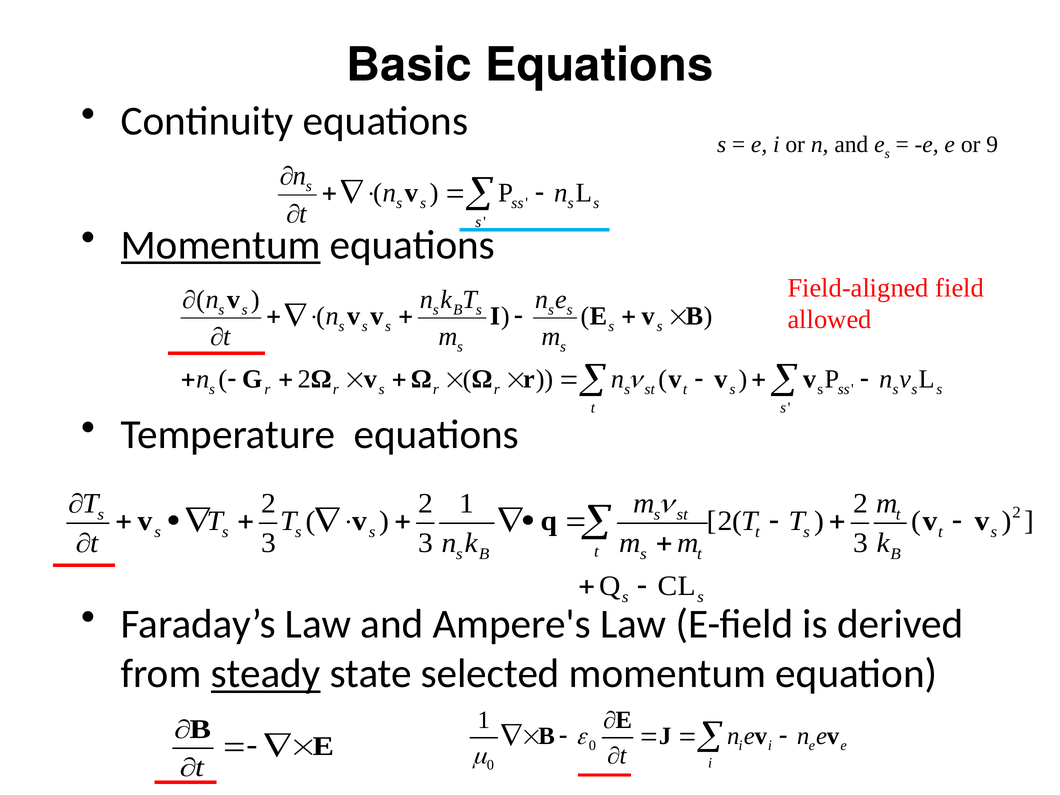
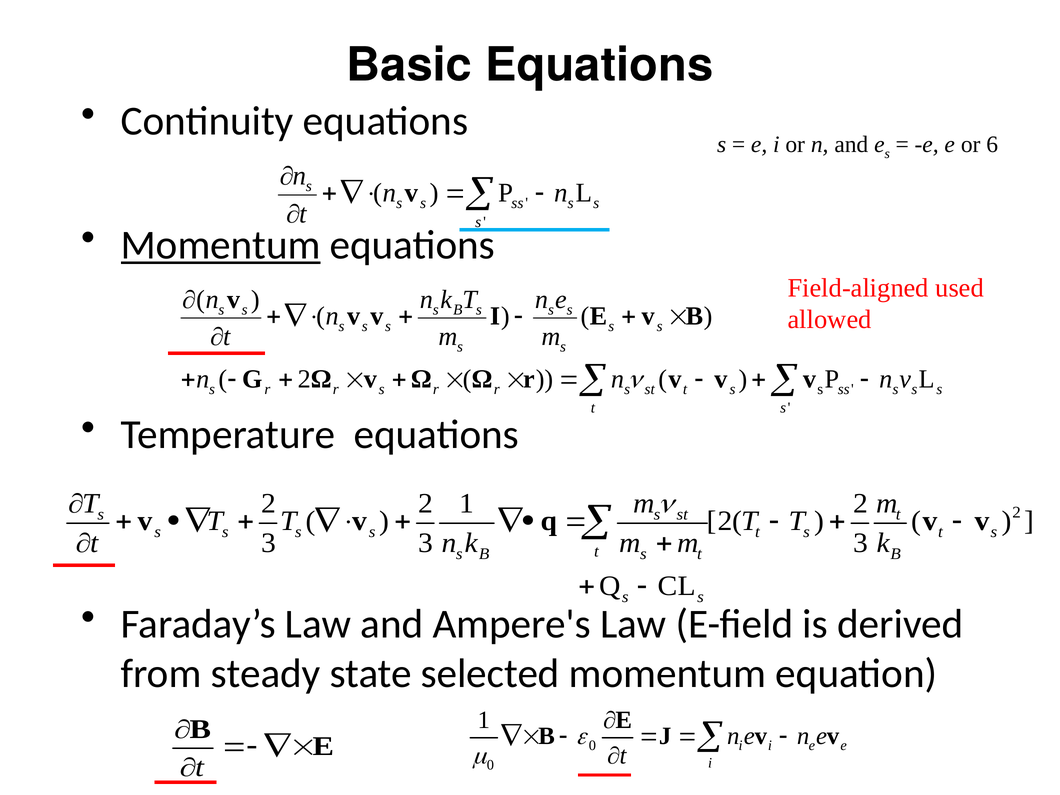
9: 9 -> 6 (992, 145)
field: field -> used (960, 288)
steady underline: present -> none (266, 674)
